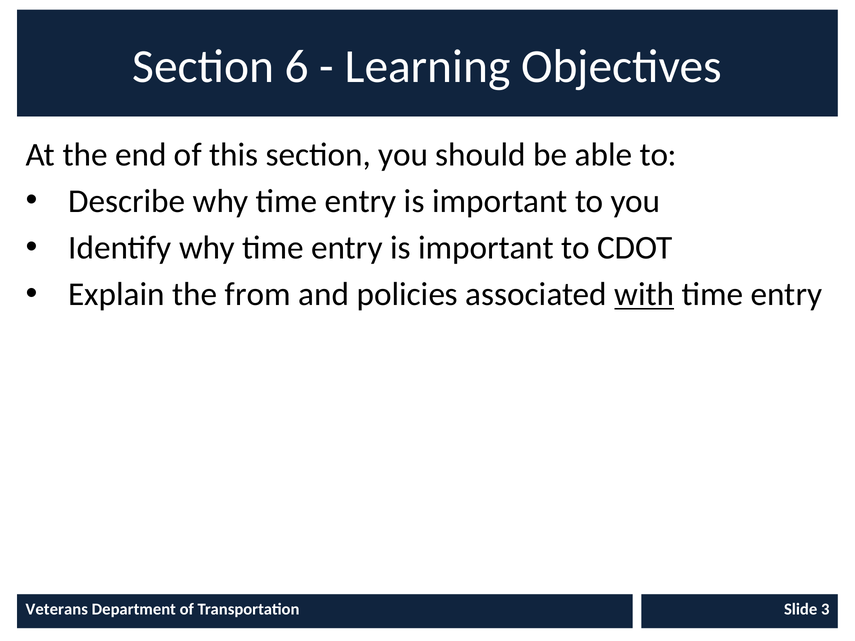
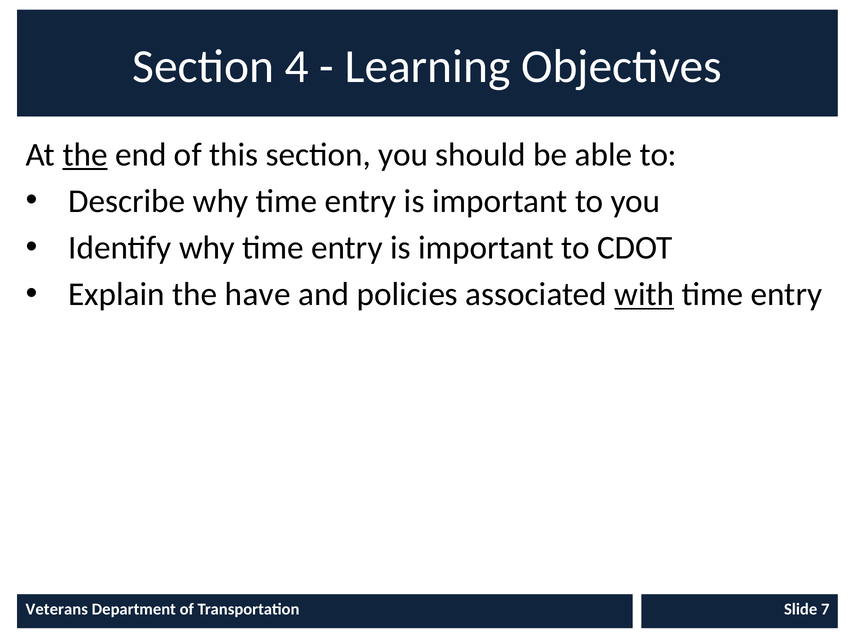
6: 6 -> 4 (297, 66)
the underline: none -> present (85, 155)
from: from -> have (258, 295)
3: 3 -> 7 (825, 610)
